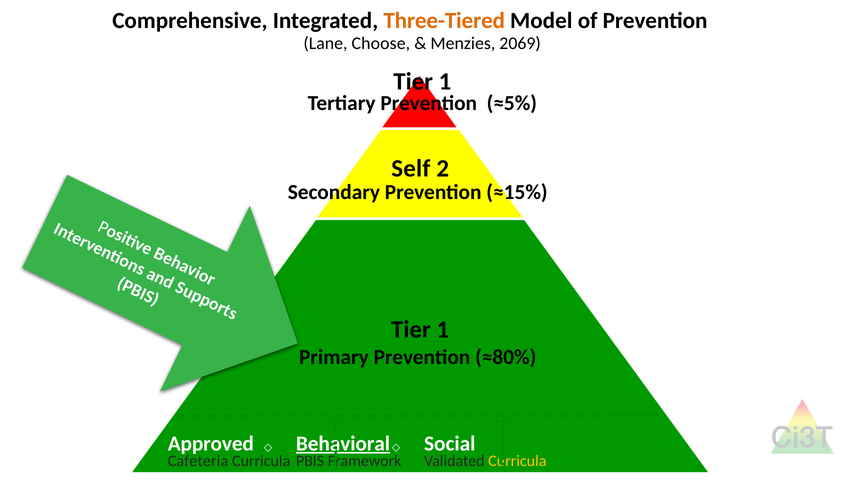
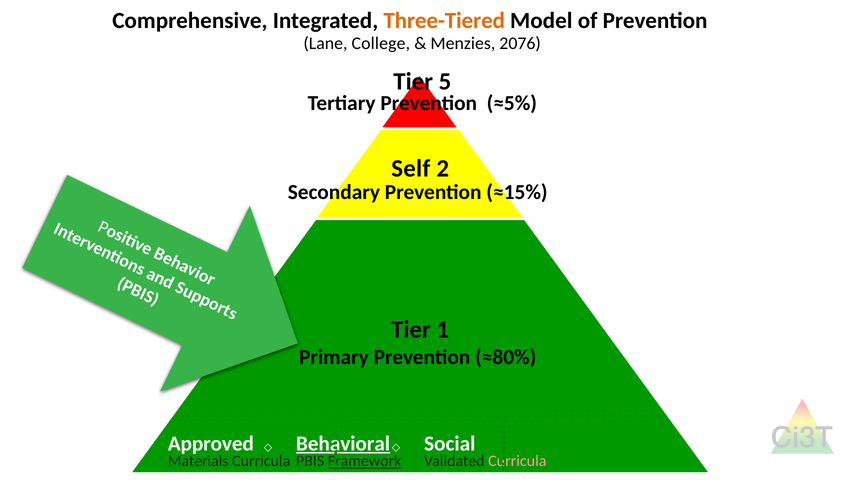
Choose: Choose -> College (381, 43)
2069: 2069 -> 2076 (520, 43)
1: 1 -> 5 (445, 82)
Cafeteria: Cafeteria -> Materials (198, 461)
Framework underline: none -> present (365, 461)
Curricula colour: yellow -> pink (517, 461)
